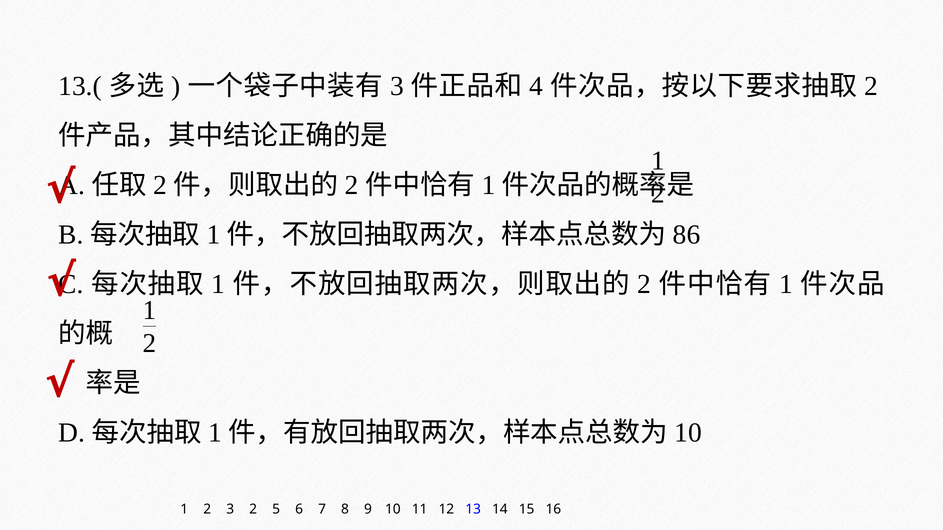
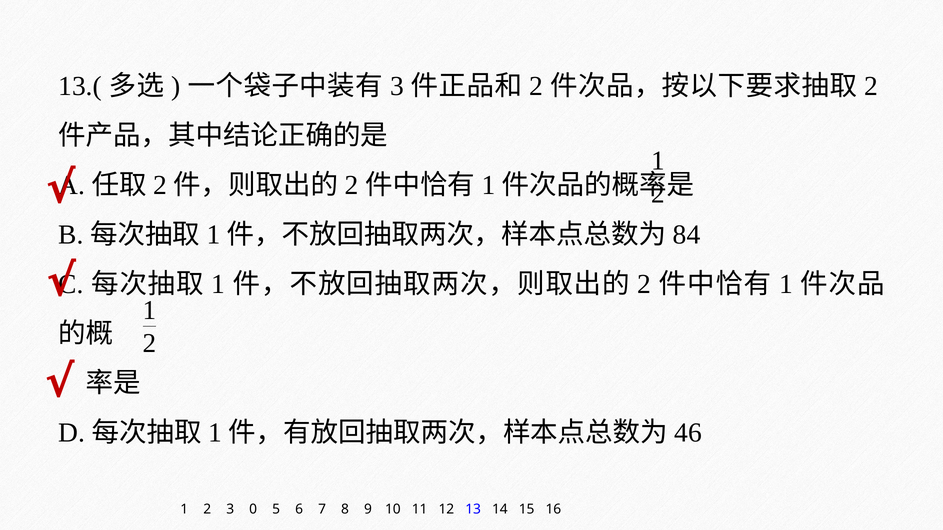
4: 4 -> 2 (536, 86)
86: 86 -> 84 (687, 235)
10: 10 -> 46 (688, 433)
3 2: 2 -> 0 (253, 510)
